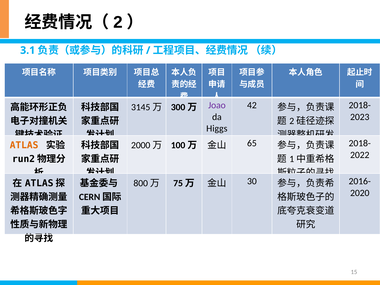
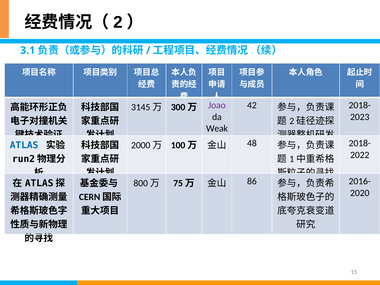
Higgs: Higgs -> Weak (217, 129)
ATLAS colour: orange -> blue (24, 145)
65: 65 -> 48 (252, 143)
30: 30 -> 86 (252, 181)
